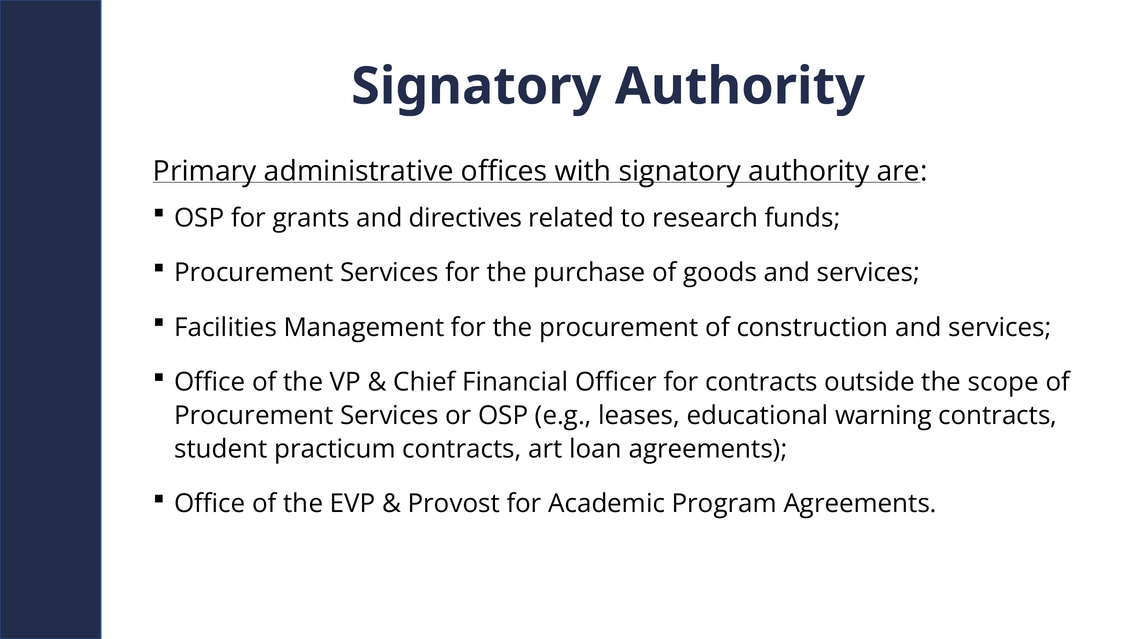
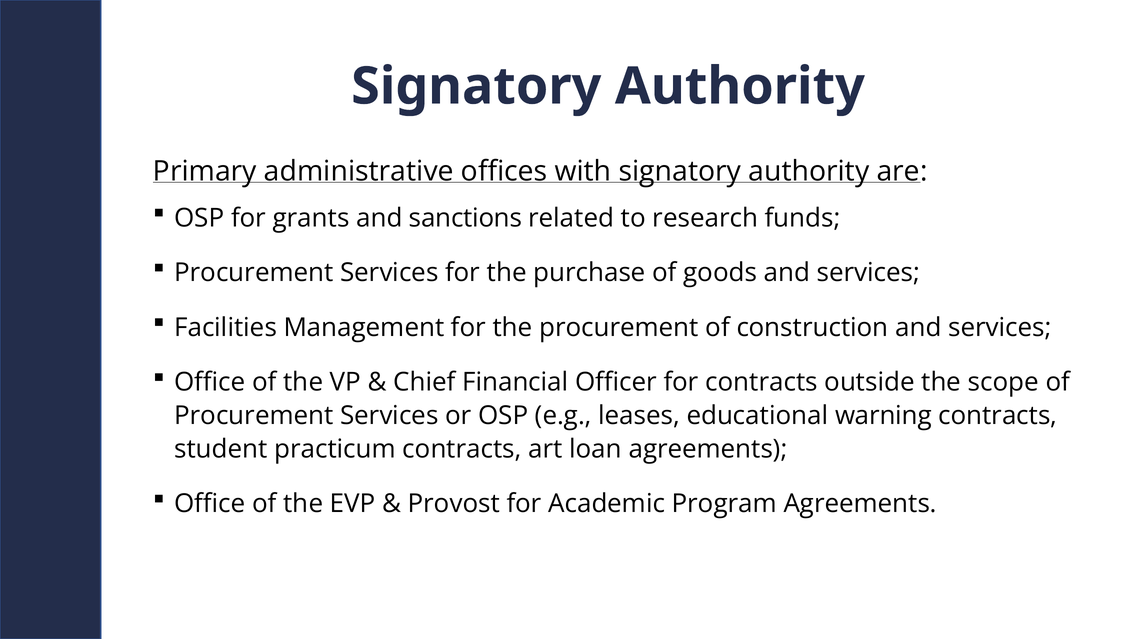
directives: directives -> sanctions (465, 218)
